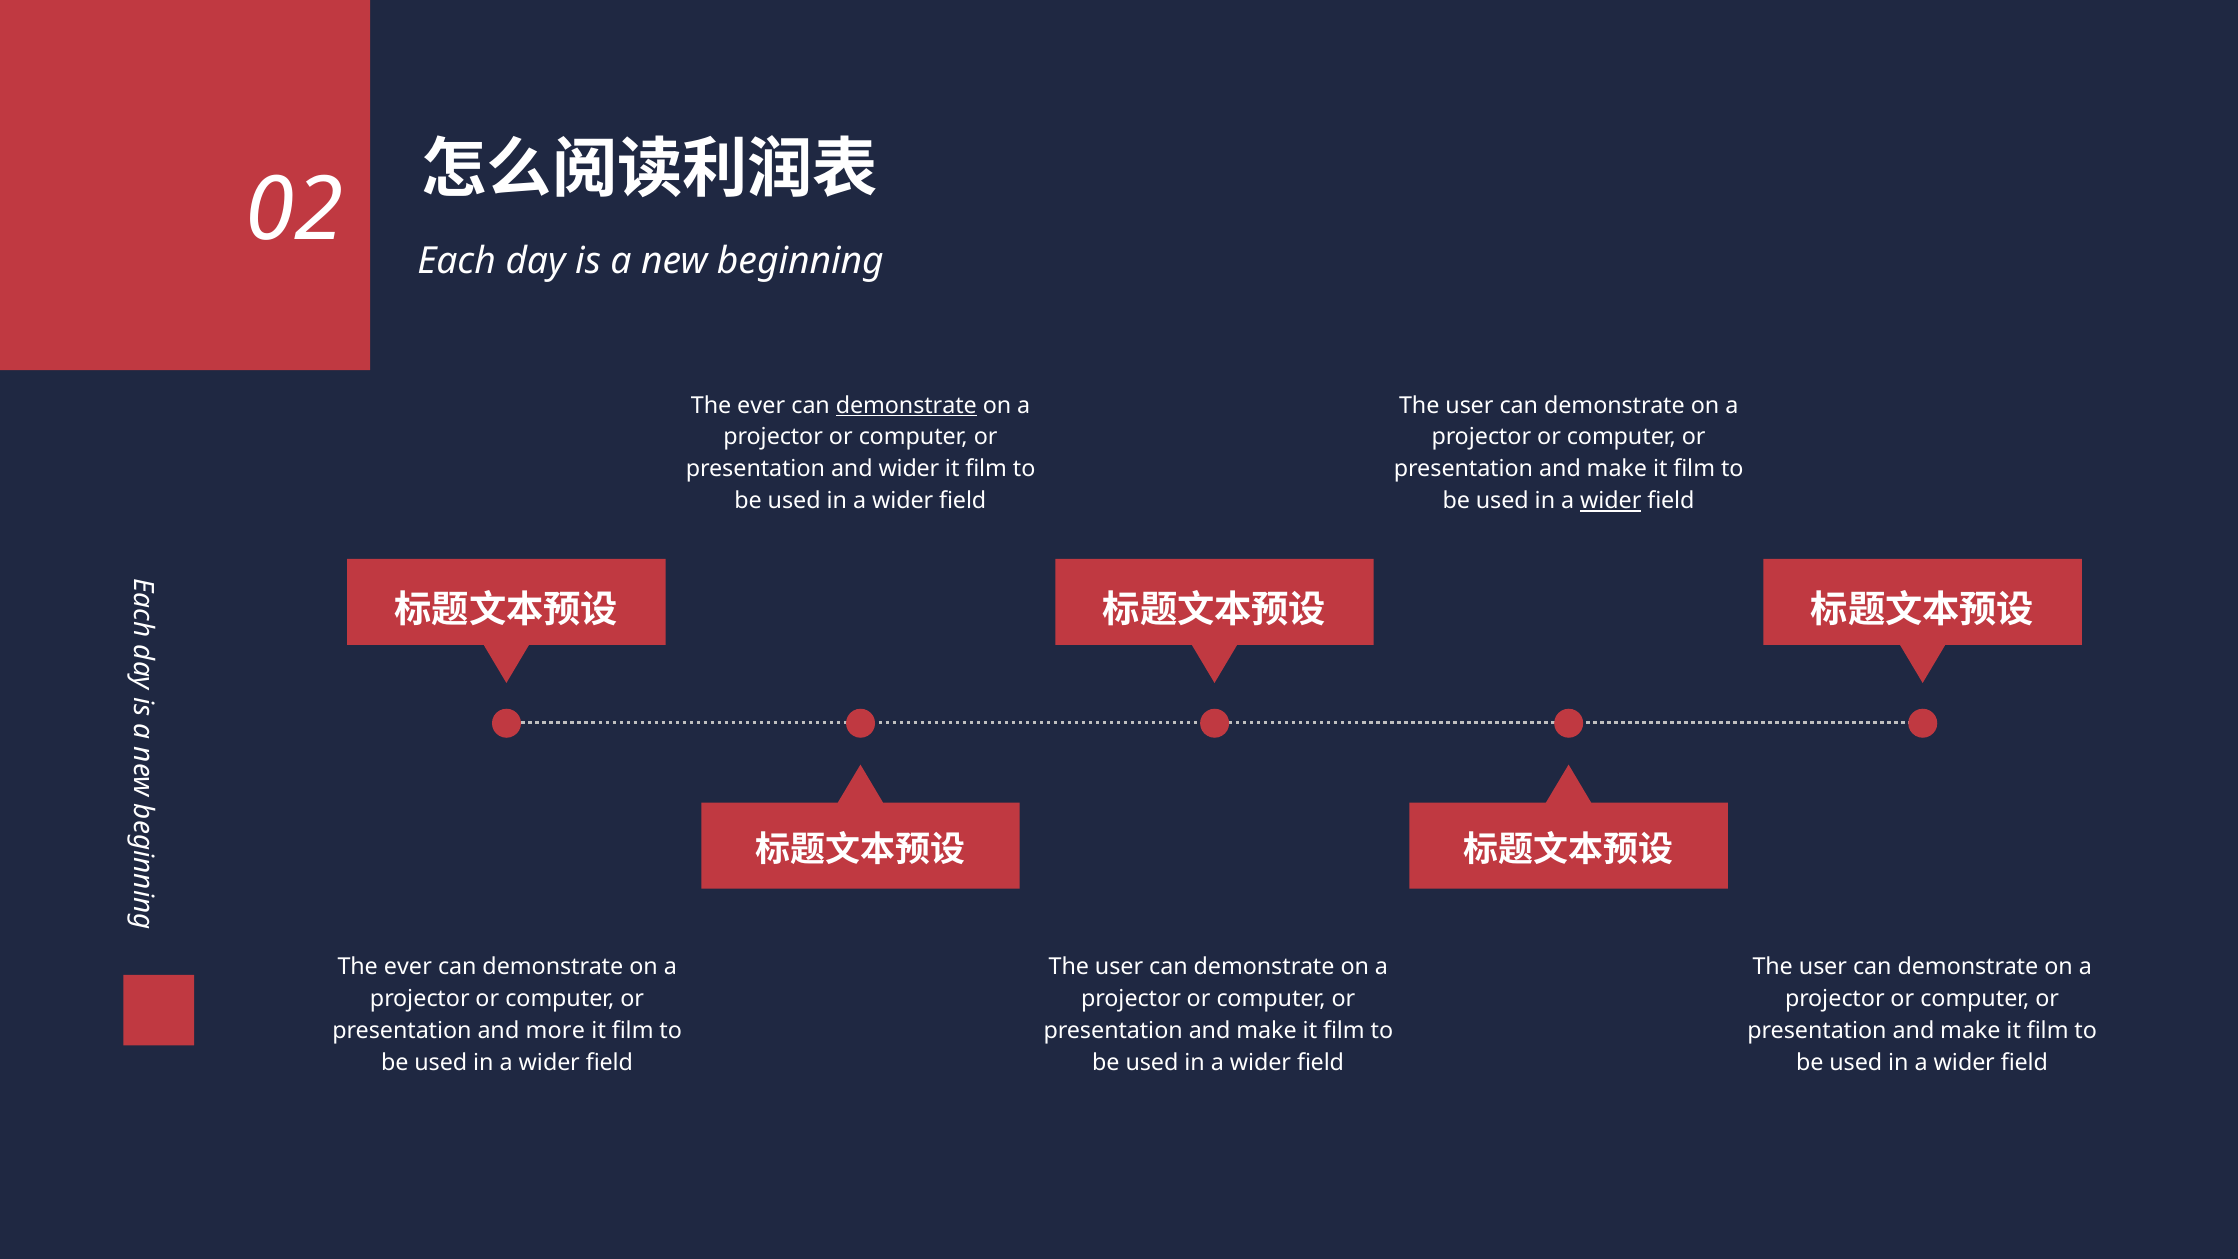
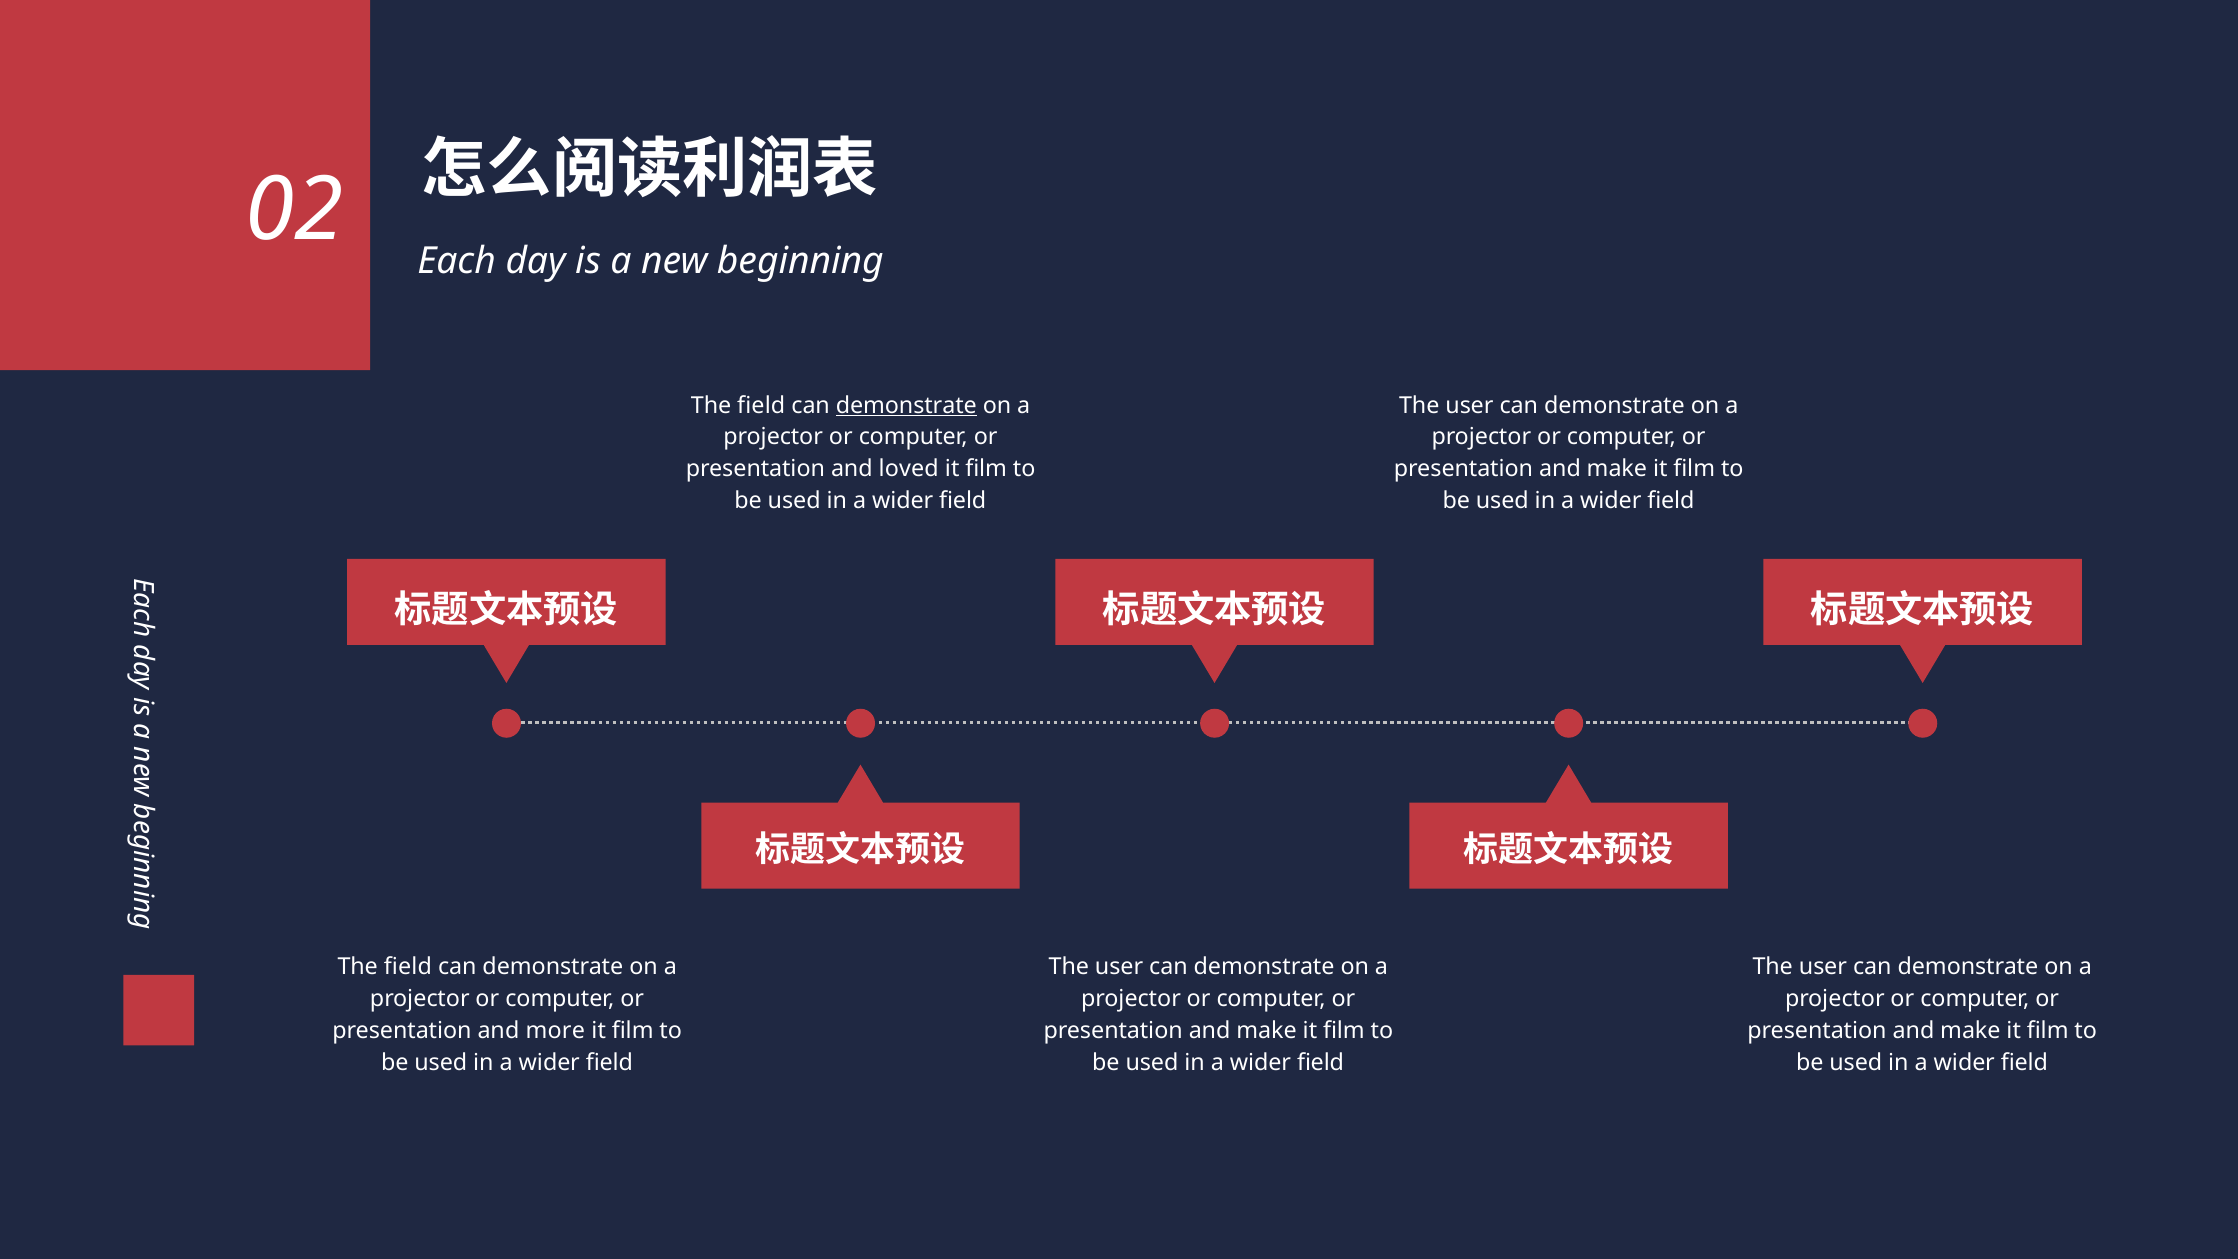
ever: ever -> field (761, 405)
and wider: wider -> loved (909, 469)
wider underline: present -> none (1611, 501)
ever: ever -> field (408, 967)
